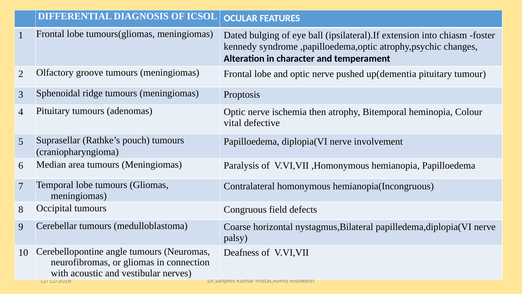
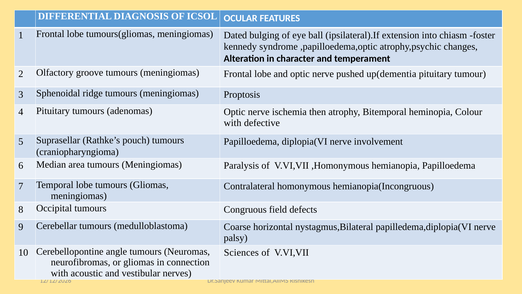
vital: vital -> with (233, 123)
Deafness: Deafness -> Sciences (241, 252)
